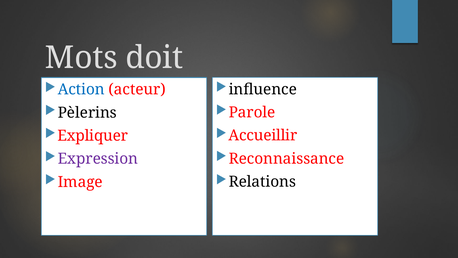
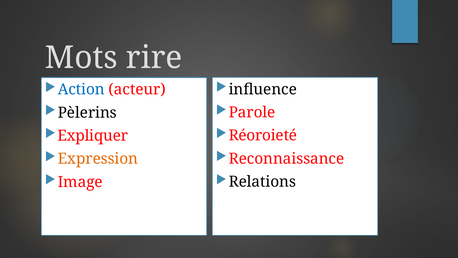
doit: doit -> rire (154, 58)
Accueillir: Accueillir -> Réoroieté (263, 135)
Expression colour: purple -> orange (98, 159)
